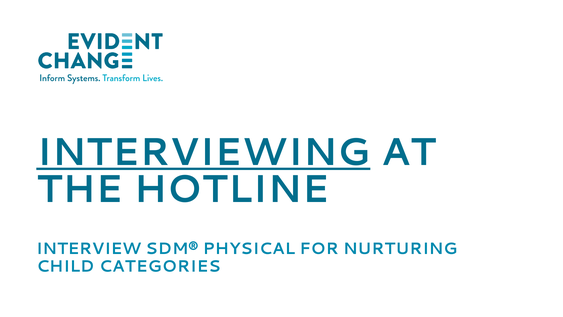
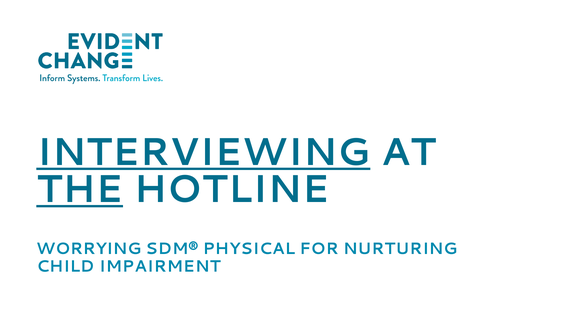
THE underline: none -> present (80, 189)
INTERVIEW: INTERVIEW -> WORRYING (89, 248)
CATEGORIES: CATEGORIES -> IMPAIRMENT (160, 266)
